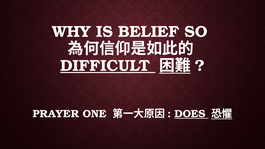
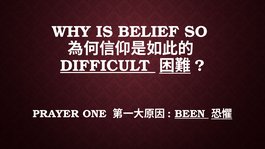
DOES: DOES -> BEEN (190, 114)
